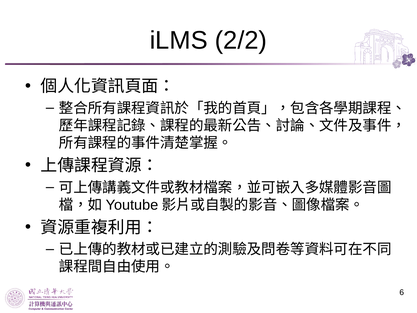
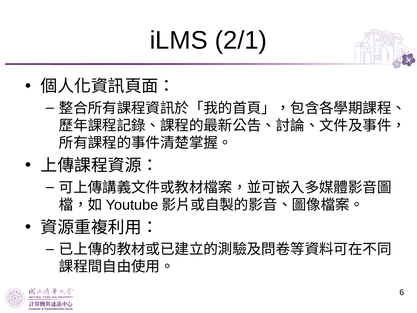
2/2: 2/2 -> 2/1 (241, 40)
